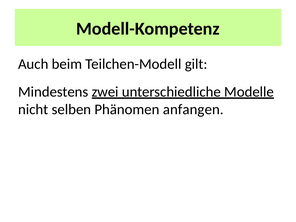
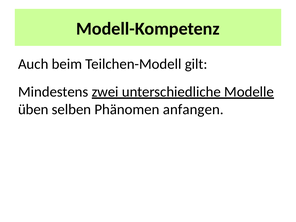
nicht: nicht -> üben (33, 109)
